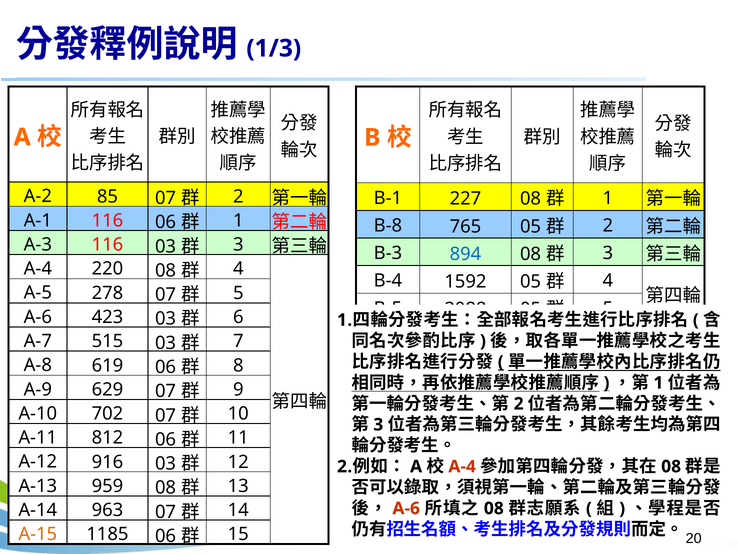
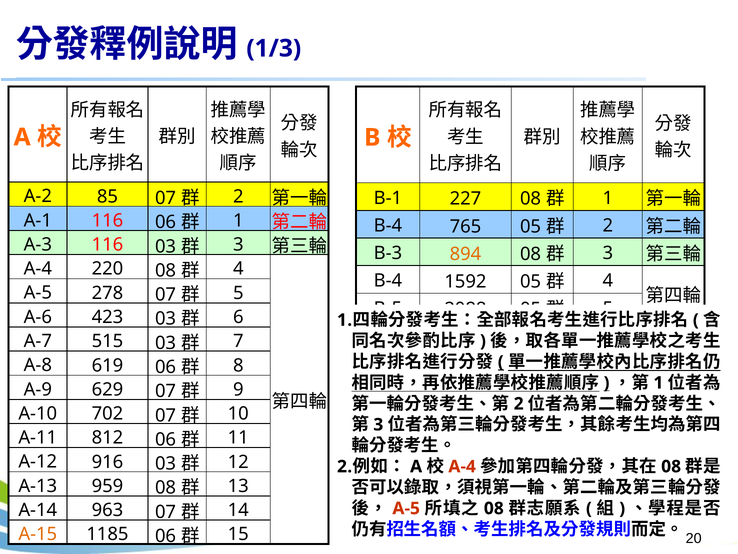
B-8: B-8 -> B-4 (388, 225)
894 colour: blue -> orange (465, 254)
A-6: A-6 -> A-5 (406, 508)
